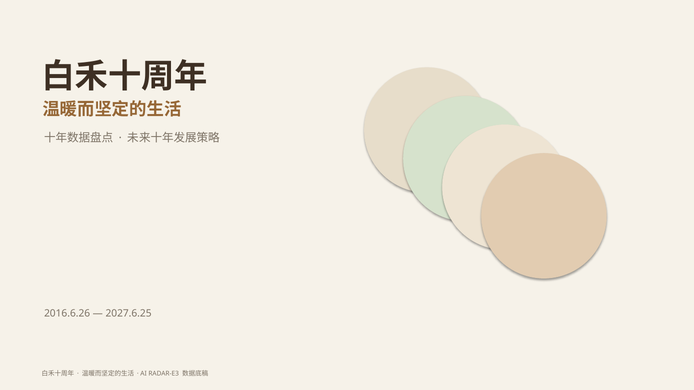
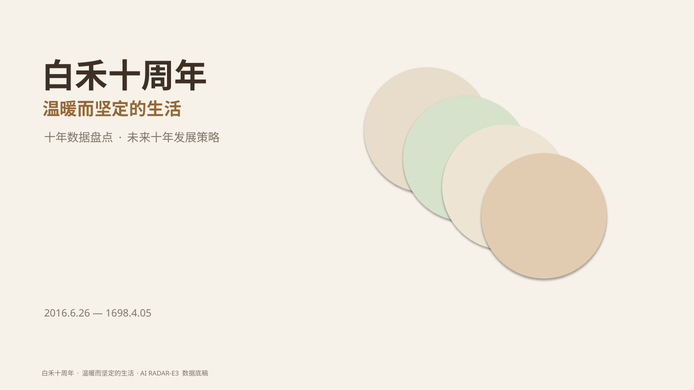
2027.6.25: 2027.6.25 -> 1698.4.05 (129, 314)
